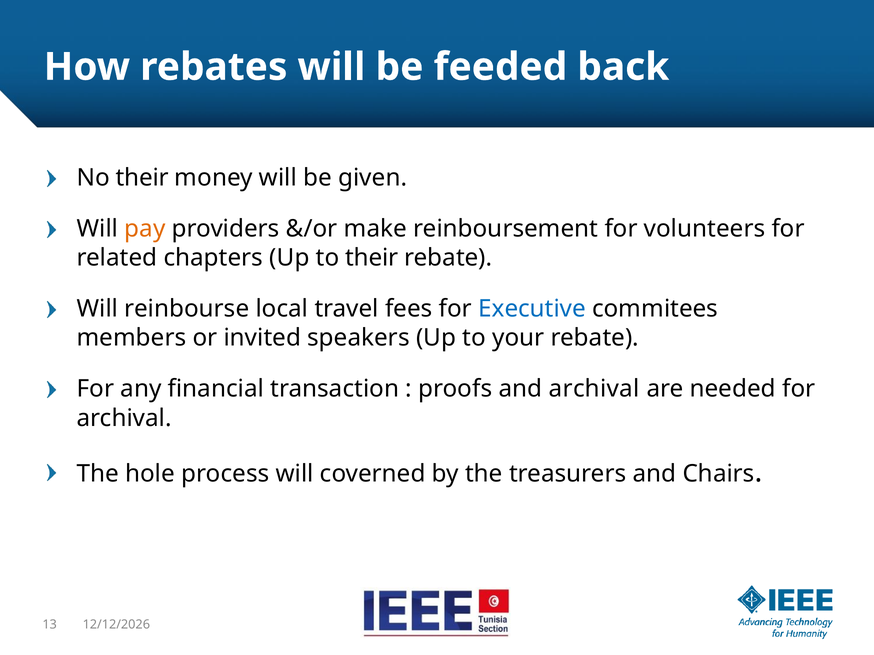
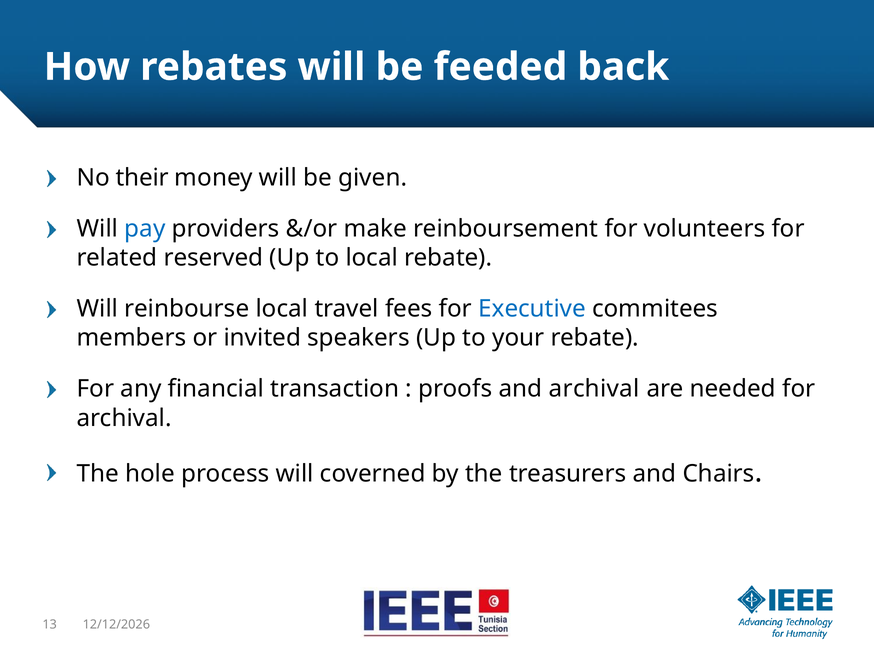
pay colour: orange -> blue (145, 229)
chapters: chapters -> reserved (213, 258)
to their: their -> local (372, 258)
